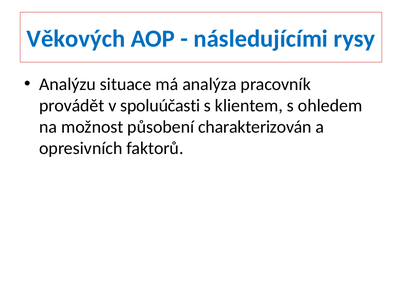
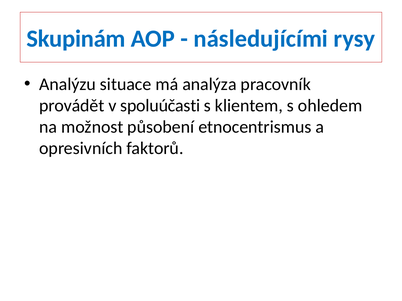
Věkových: Věkových -> Skupinám (76, 39)
charakterizován: charakterizován -> etnocentrismus (255, 127)
